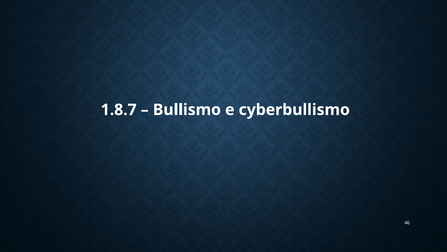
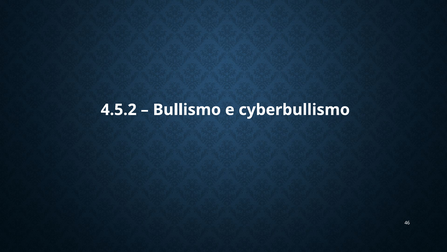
1.8.7: 1.8.7 -> 4.5.2 (119, 110)
